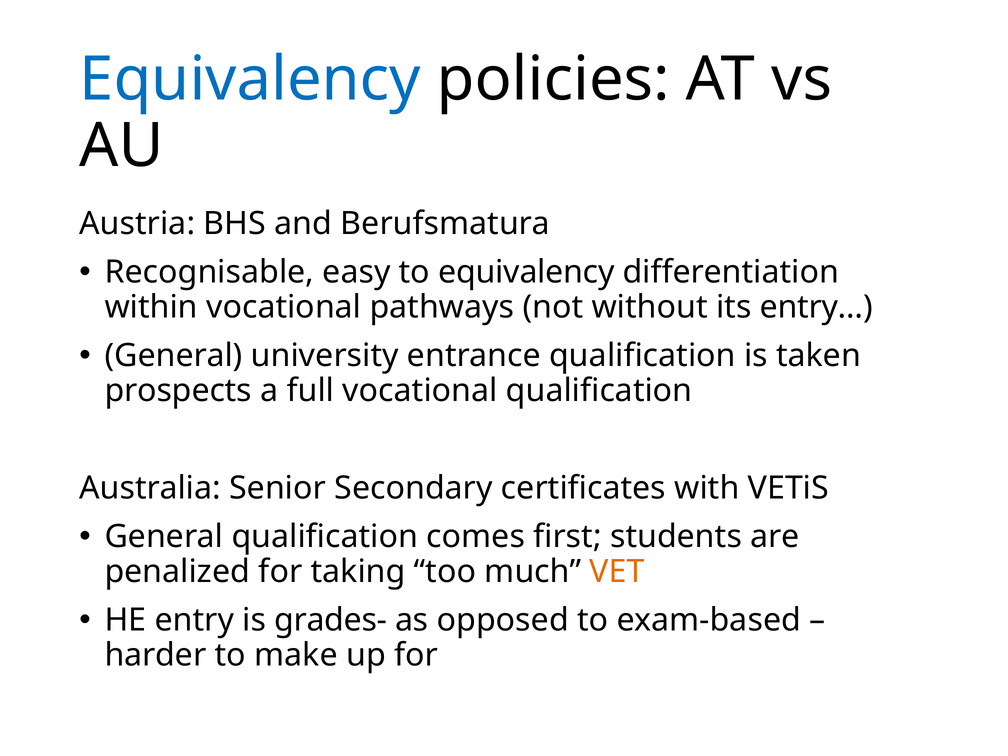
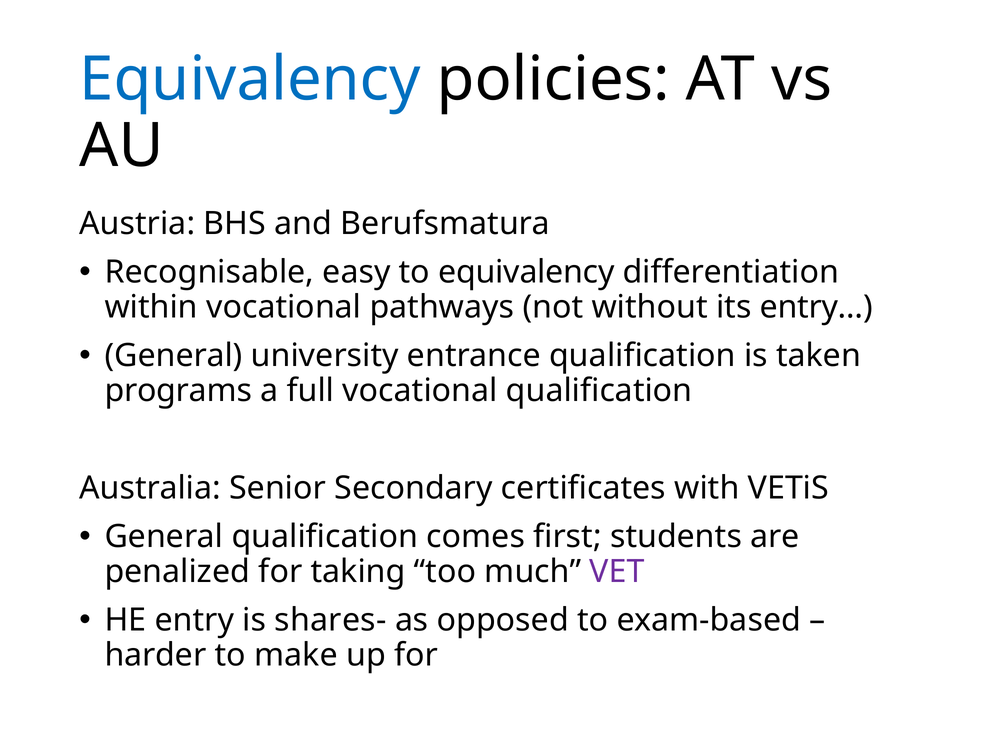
prospects: prospects -> programs (178, 391)
VET colour: orange -> purple (617, 572)
grades-: grades- -> shares- (330, 620)
